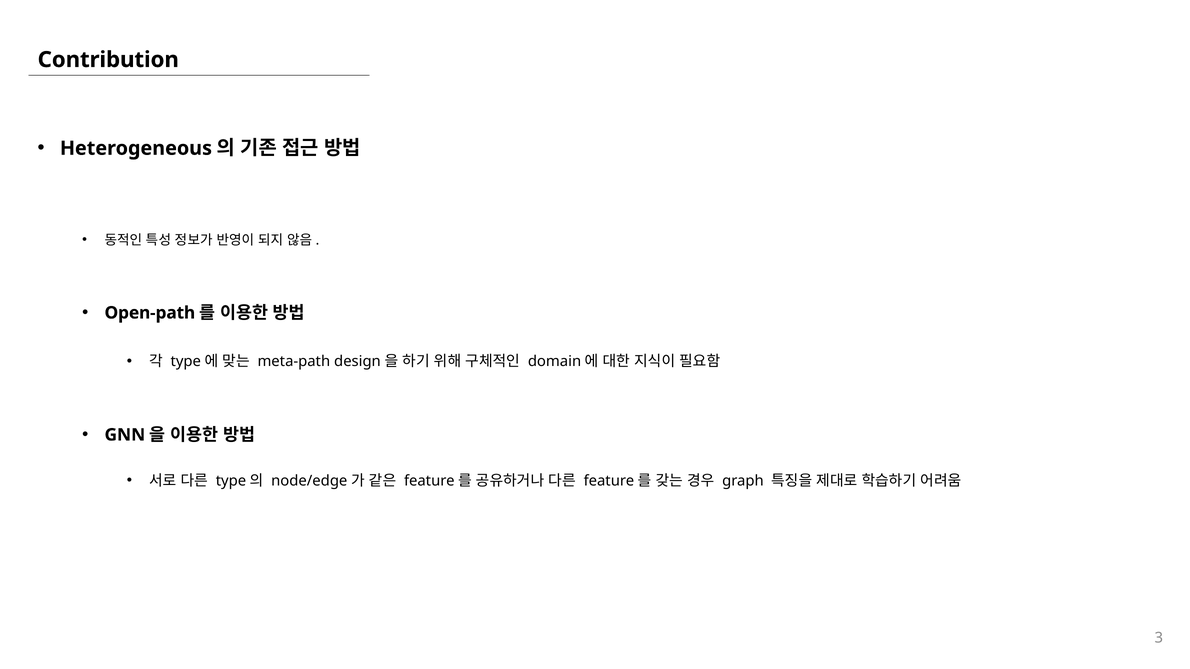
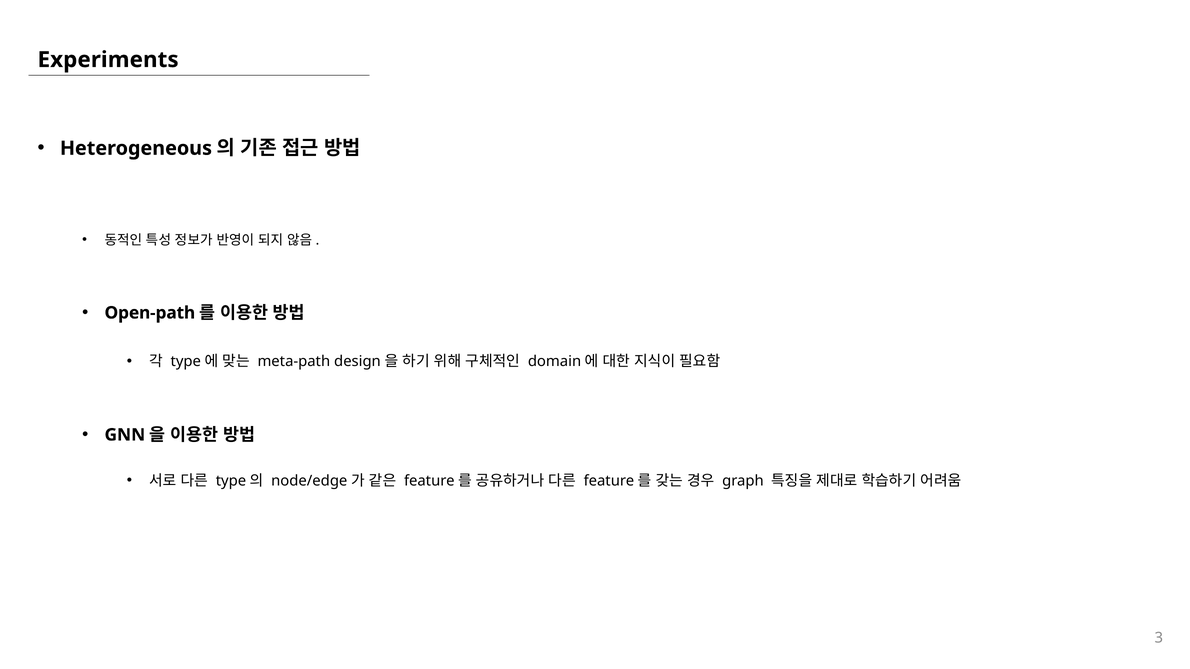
Contribution: Contribution -> Experiments (108, 60)
